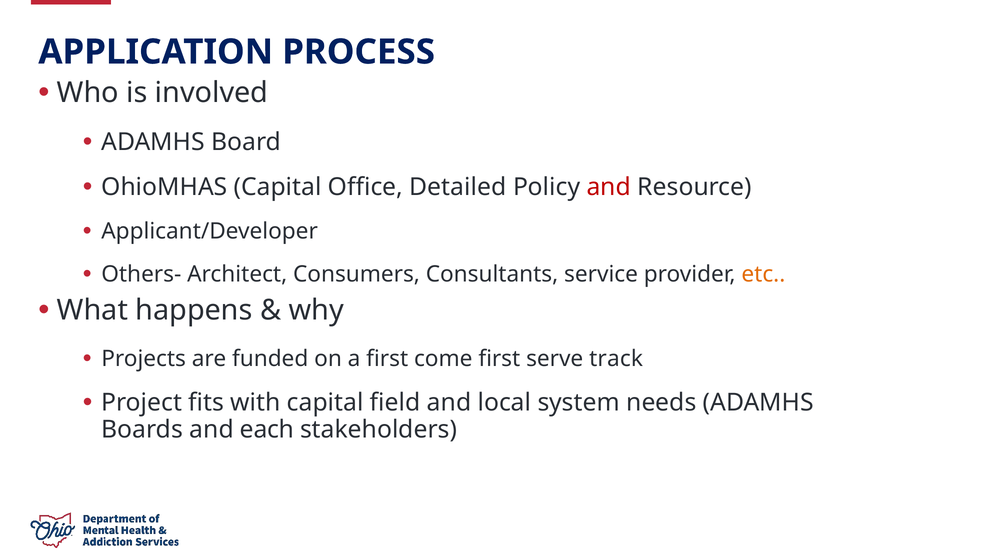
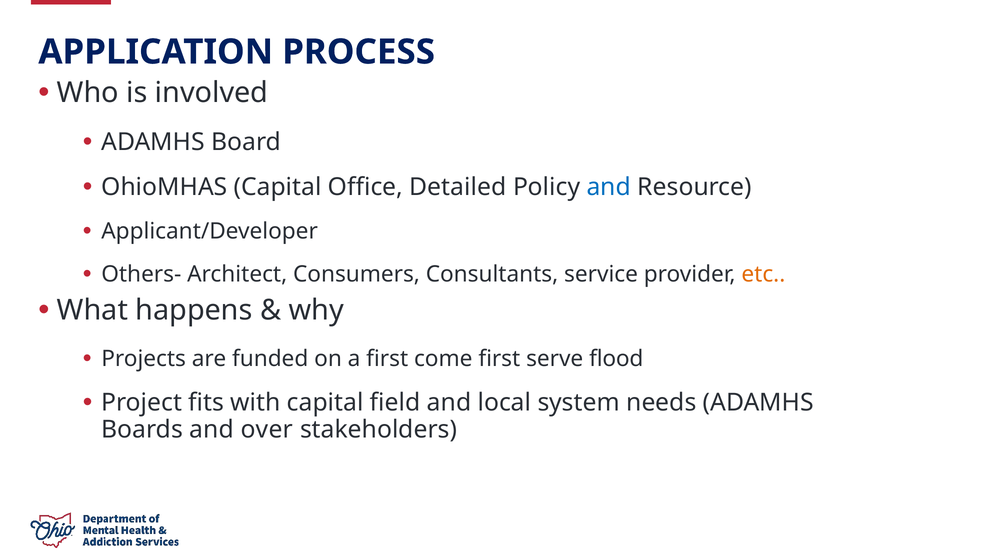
and colour: red -> blue (609, 187)
track: track -> flood (616, 359)
each: each -> over (267, 430)
